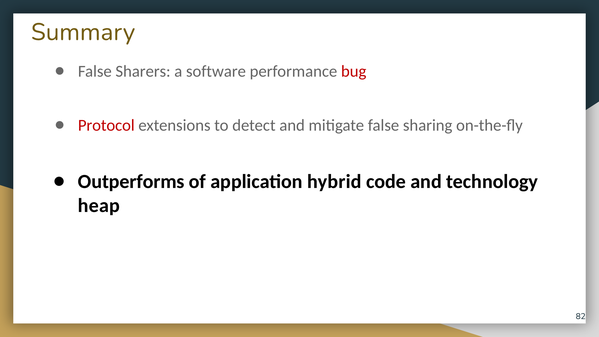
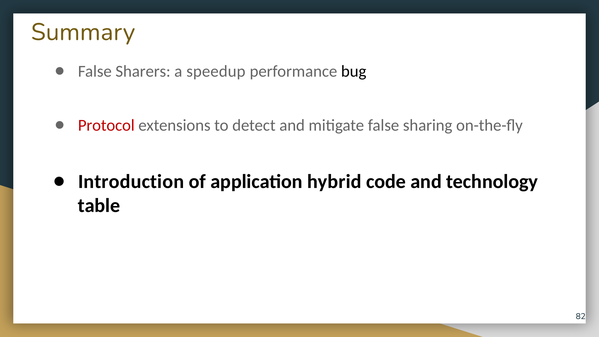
software: software -> speedup (216, 71)
bug colour: red -> black (354, 71)
Outperforms: Outperforms -> Introduction (131, 182)
heap: heap -> table (99, 206)
